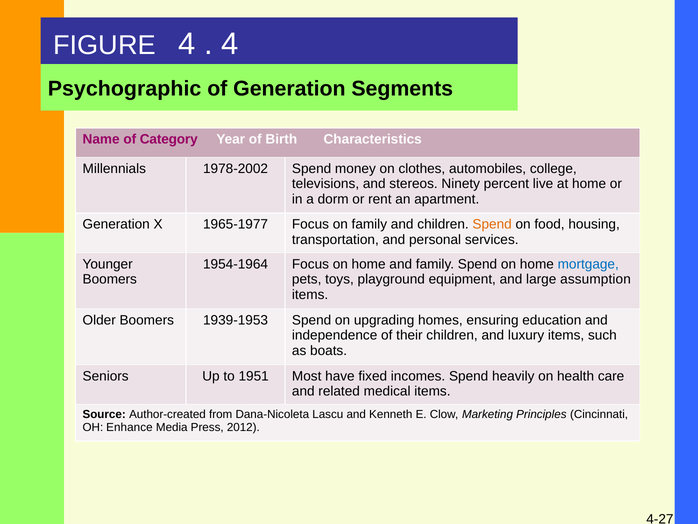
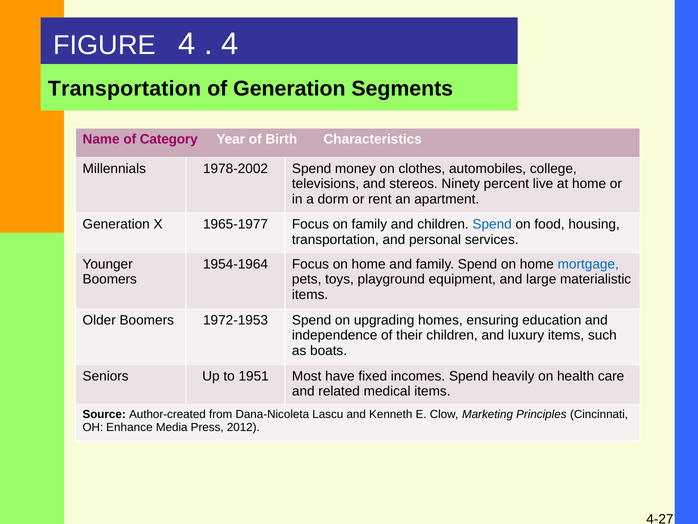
Psychographic: Psychographic -> Transportation (124, 89)
Spend colour: orange -> blue (492, 224)
assumption: assumption -> materialistic (596, 279)
1939-1953: 1939-1953 -> 1972-1953 (236, 320)
